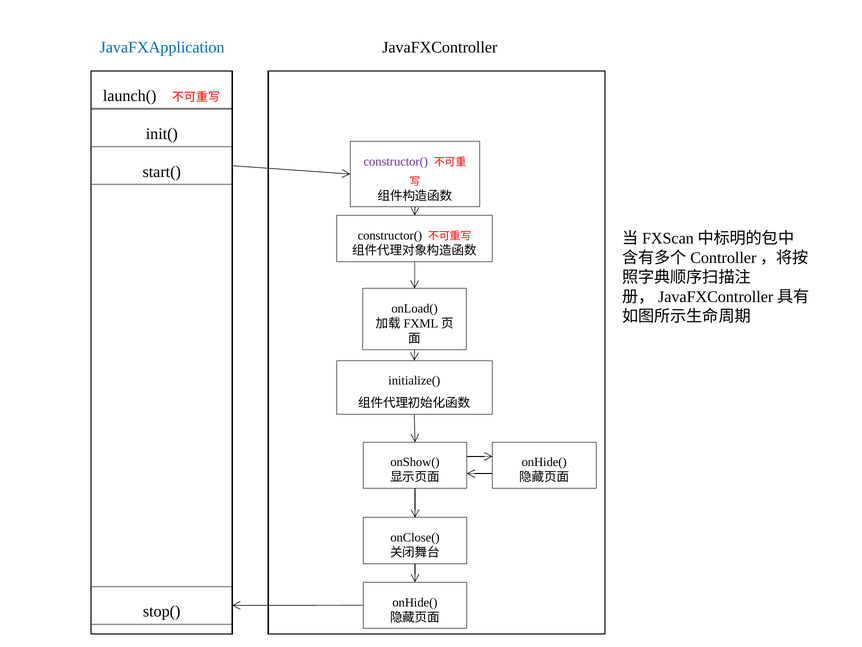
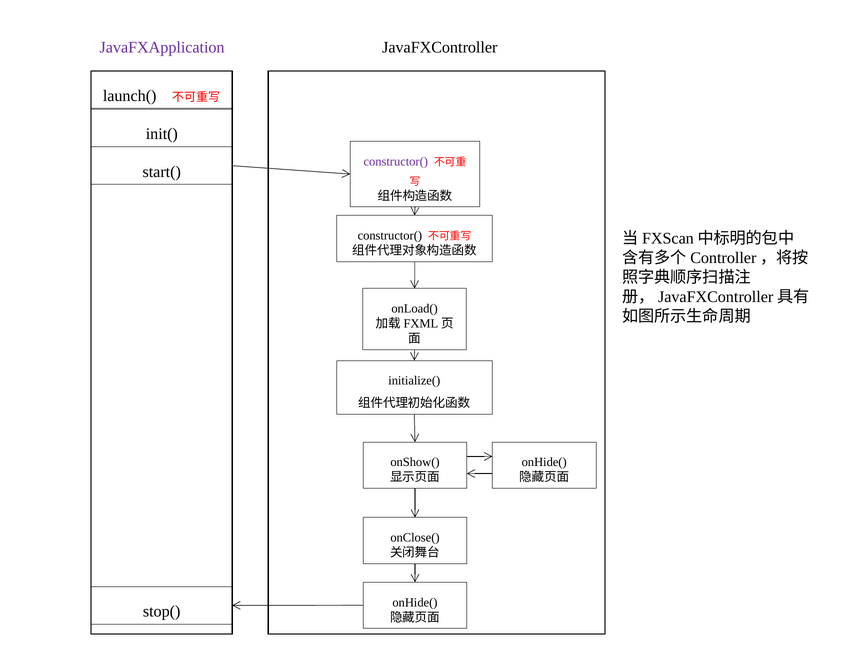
JavaFXApplication colour: blue -> purple (162, 48)
